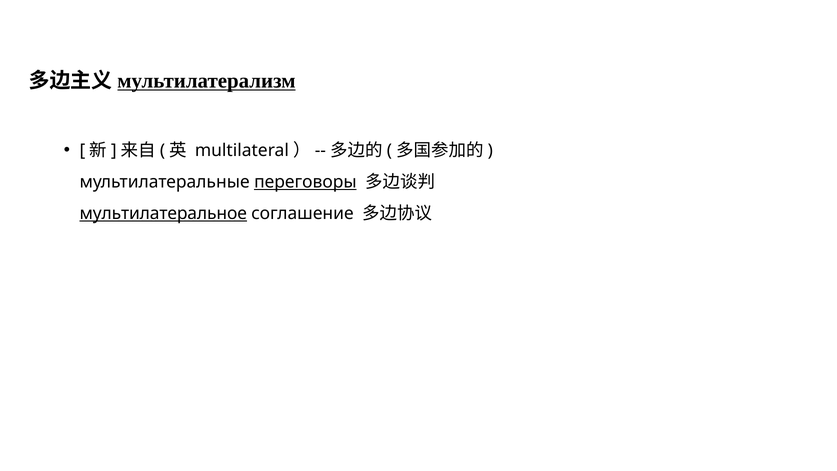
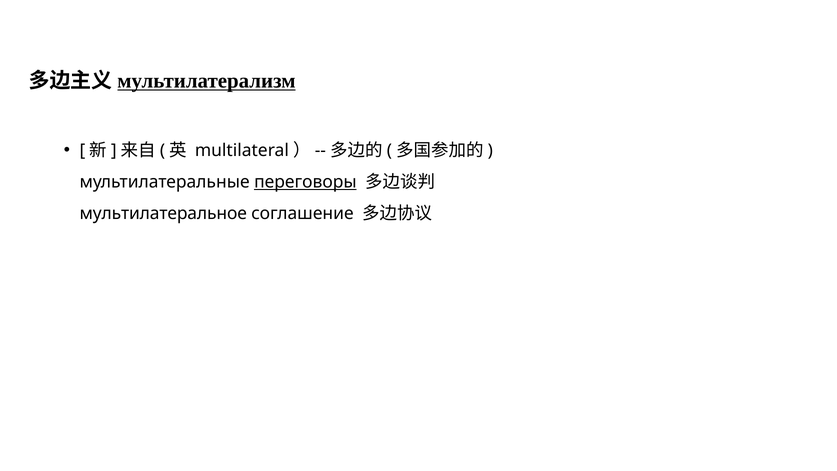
мультилатеральное underline: present -> none (163, 214)
